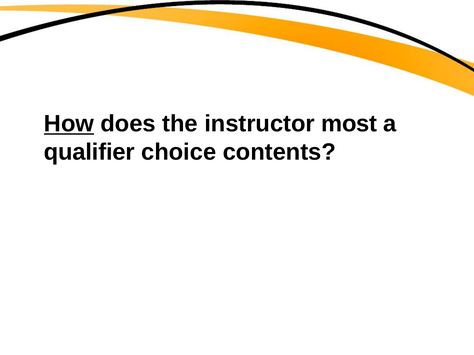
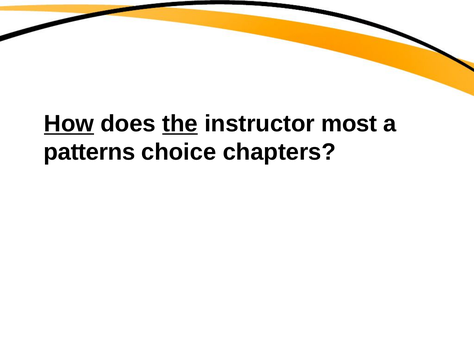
the underline: none -> present (180, 124)
qualifier: qualifier -> patterns (89, 152)
contents: contents -> chapters (279, 152)
